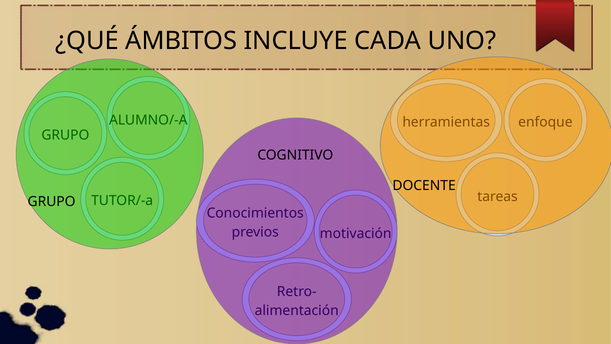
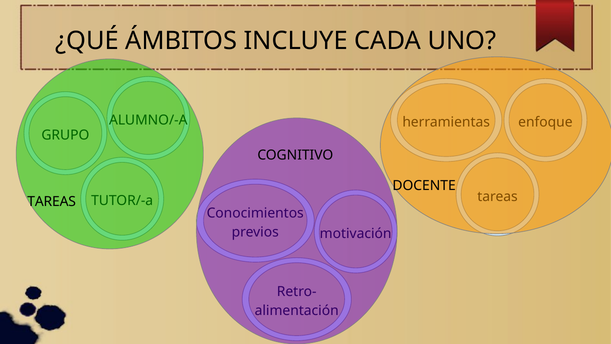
GRUPO: GRUPO -> TAREAS (52, 202)
